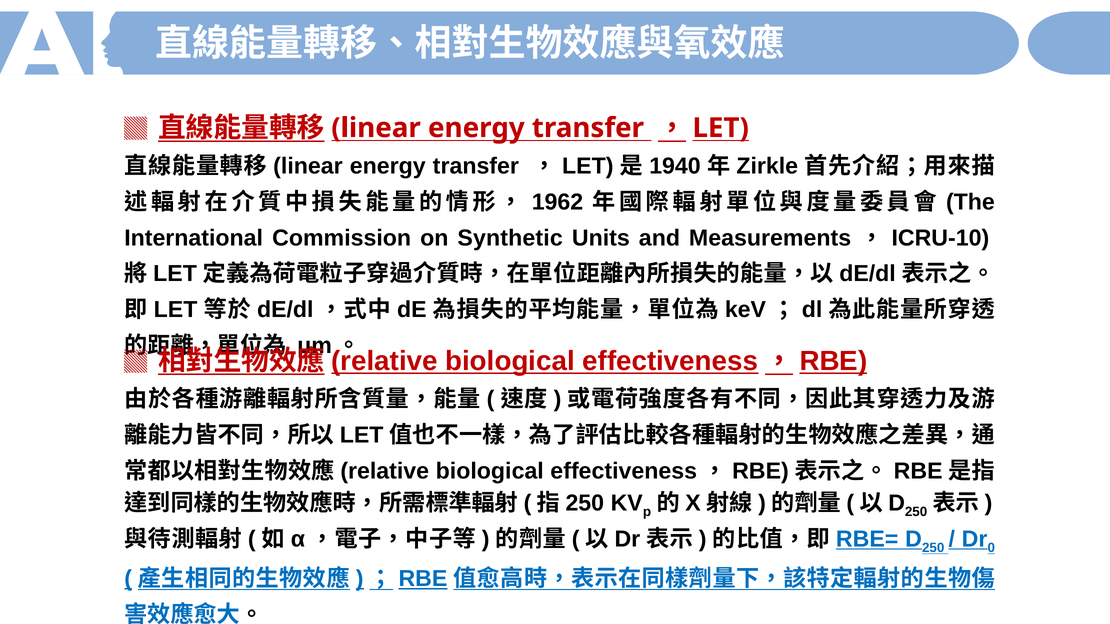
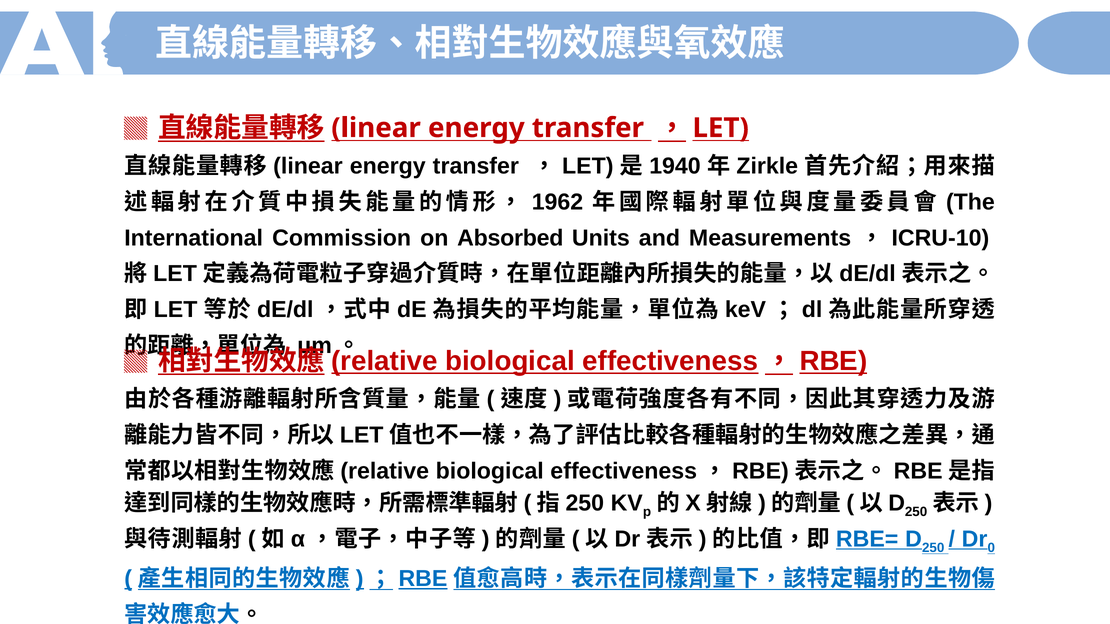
Synthetic: Synthetic -> Absorbed (510, 238)
